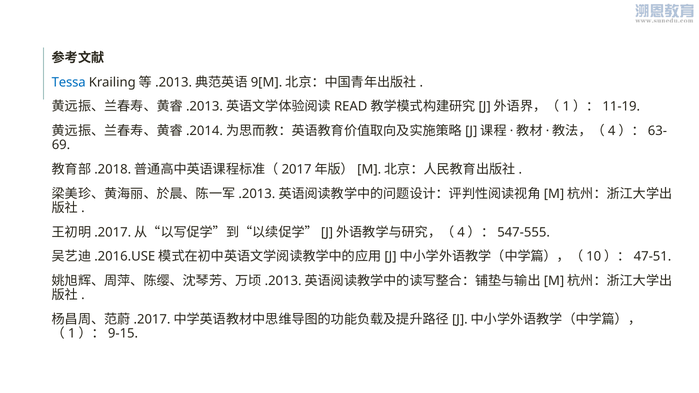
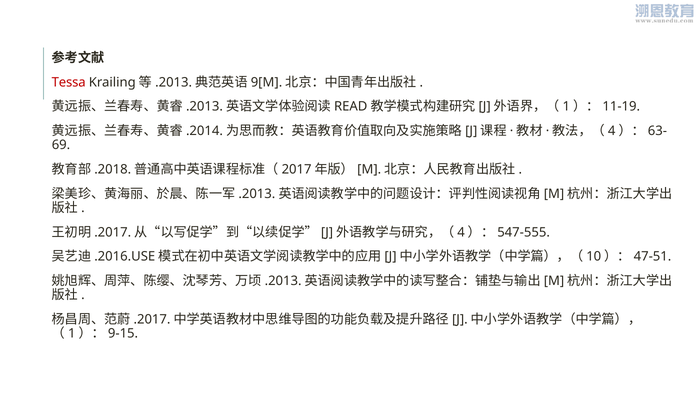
Tessa colour: blue -> red (69, 82)
